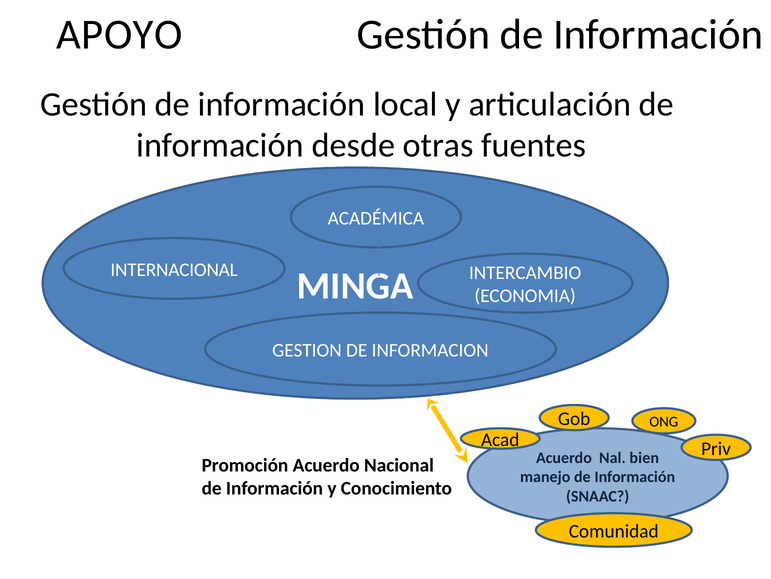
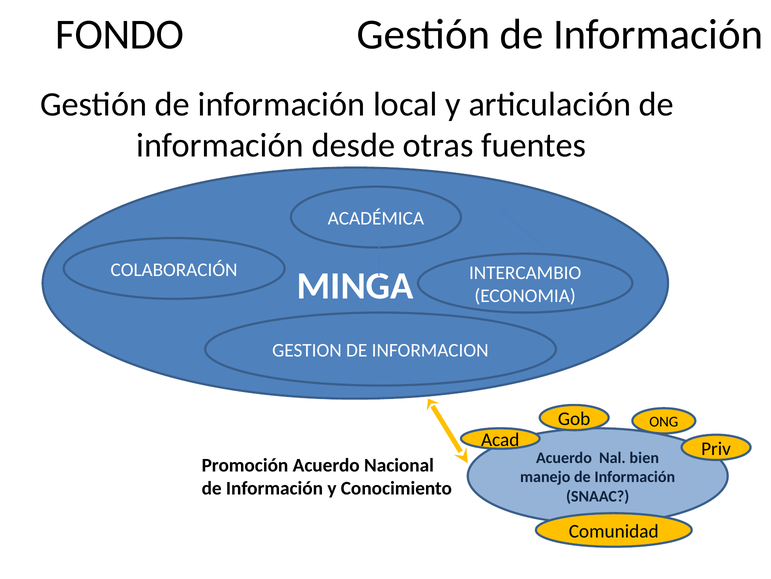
APOYO: APOYO -> FONDO (120, 35)
INTERNACIONAL: INTERNACIONAL -> COLABORACIÓN (174, 269)
